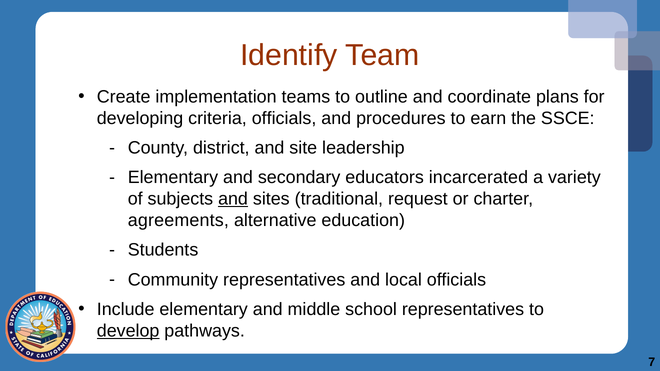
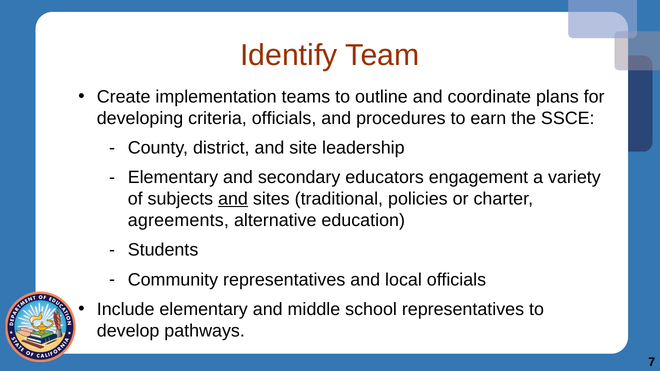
incarcerated: incarcerated -> engagement (478, 178)
request: request -> policies (418, 199)
develop underline: present -> none (128, 331)
